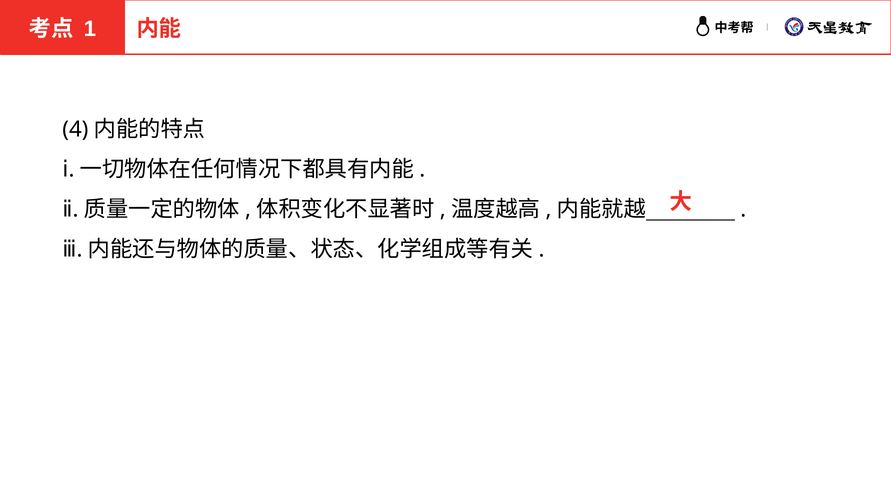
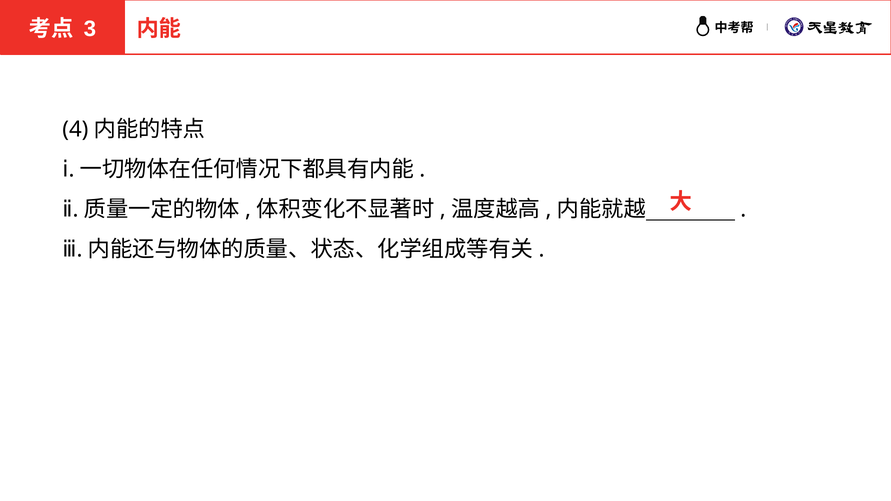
1: 1 -> 3 (90, 29)
